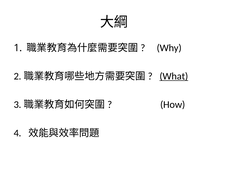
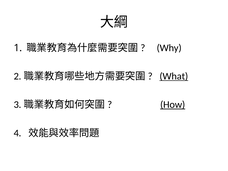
How underline: none -> present (173, 105)
